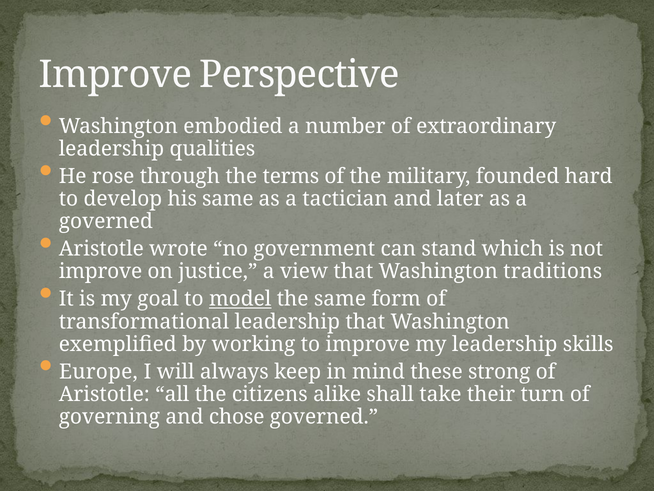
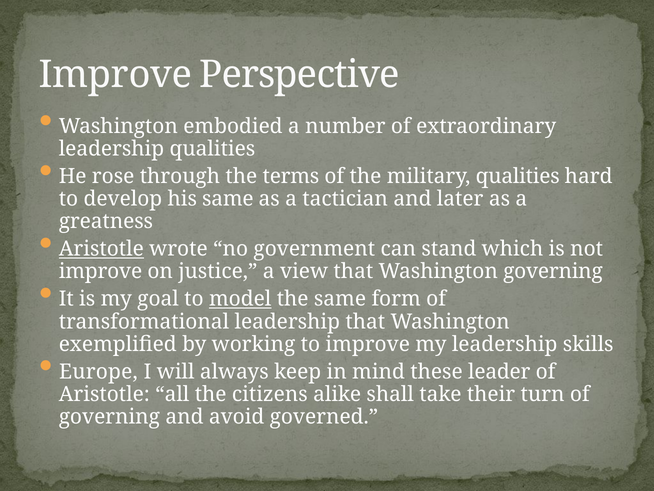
military founded: founded -> qualities (518, 176)
governed: governed -> greatness (106, 221)
Aristotle underline: none -> present (101, 249)
Washington traditions: traditions -> governing (553, 271)
strong: strong -> leader (499, 371)
chose: chose -> avoid (237, 416)
